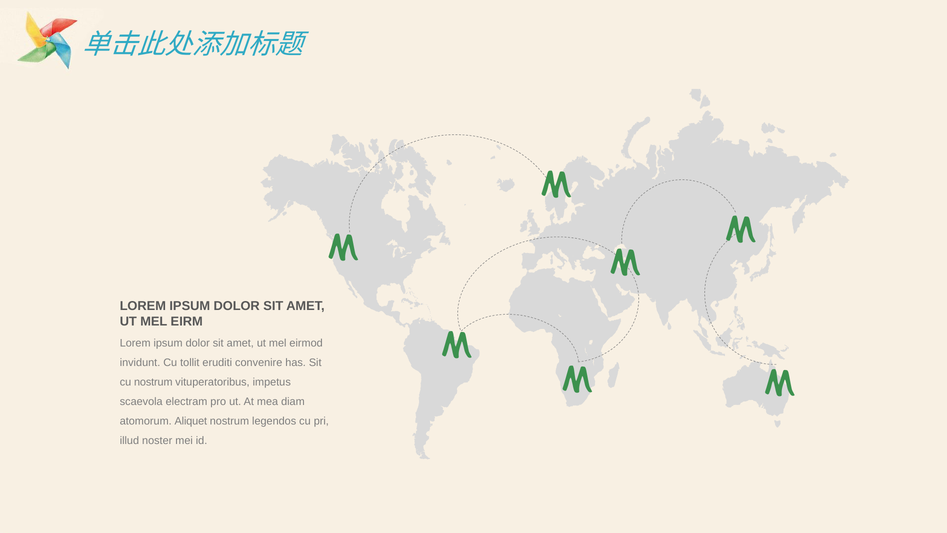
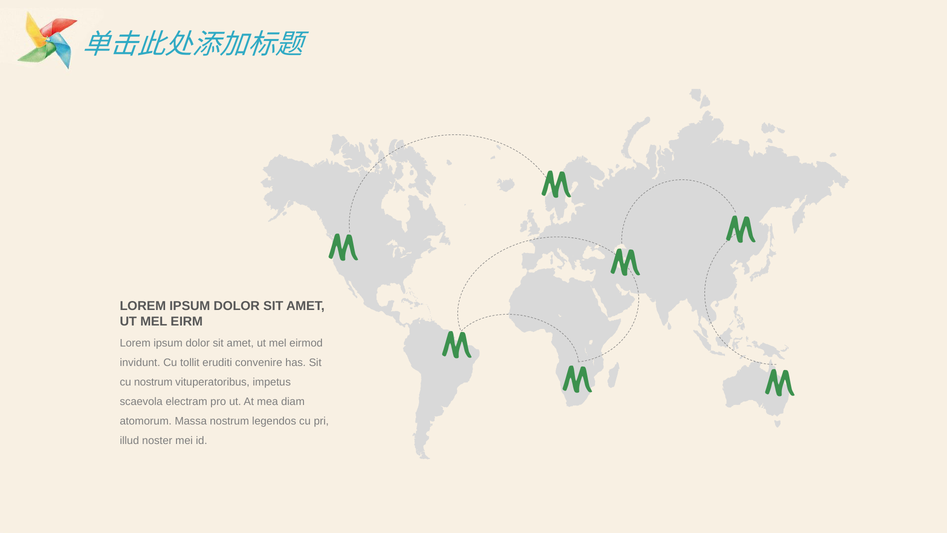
Aliquet: Aliquet -> Massa (191, 421)
